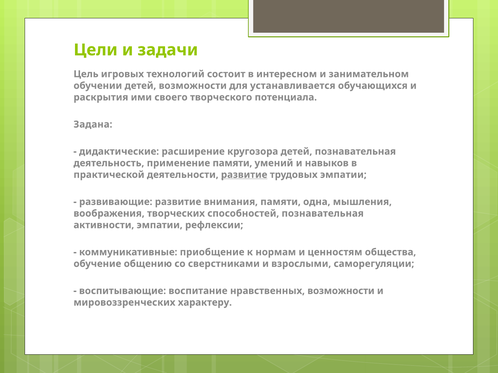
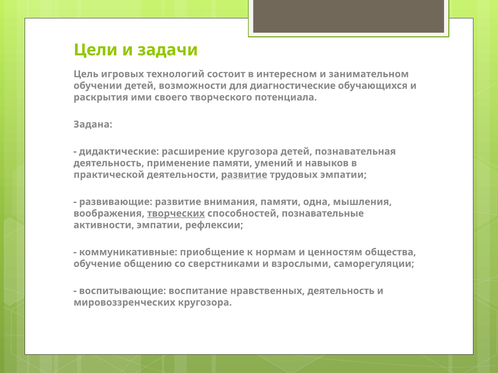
устанавливается: устанавливается -> диагностические (293, 86)
творческих underline: none -> present (176, 214)
способностей познавательная: познавательная -> познавательные (323, 214)
нравственных возможности: возможности -> деятельность (341, 291)
мировоззренческих характеру: характеру -> кругозора (205, 303)
